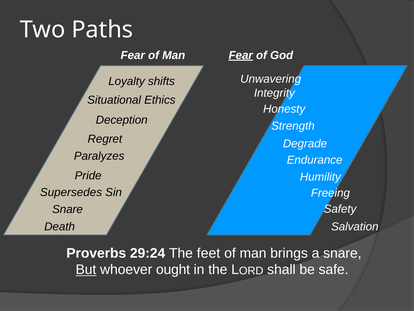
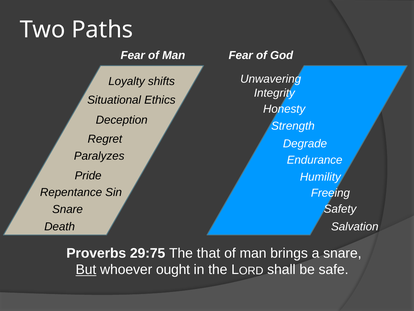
Fear underline: present -> none (241, 55)
Supersedes: Supersedes -> Repentance (71, 192)
29:24: 29:24 -> 29:75 (148, 253)
feet: feet -> that (209, 253)
